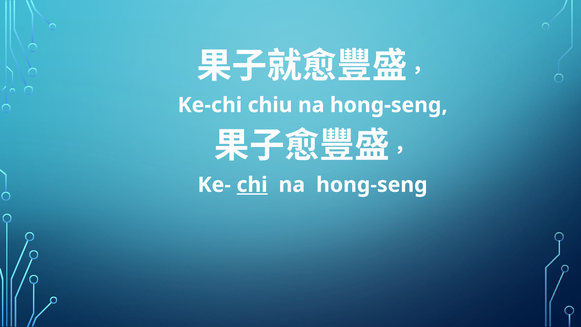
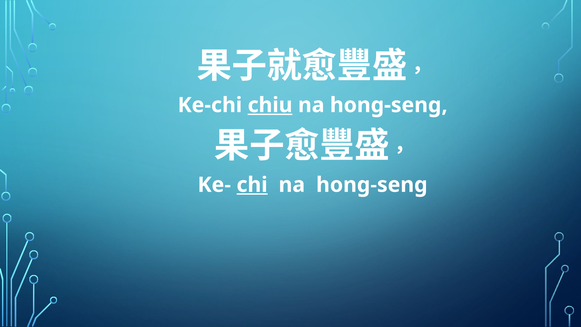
chiu underline: none -> present (270, 105)
